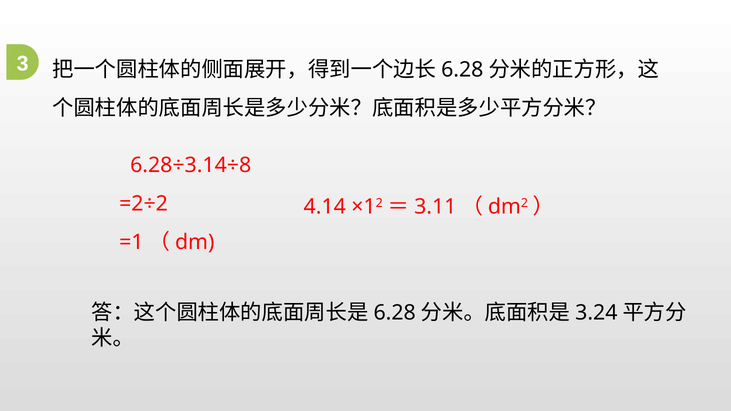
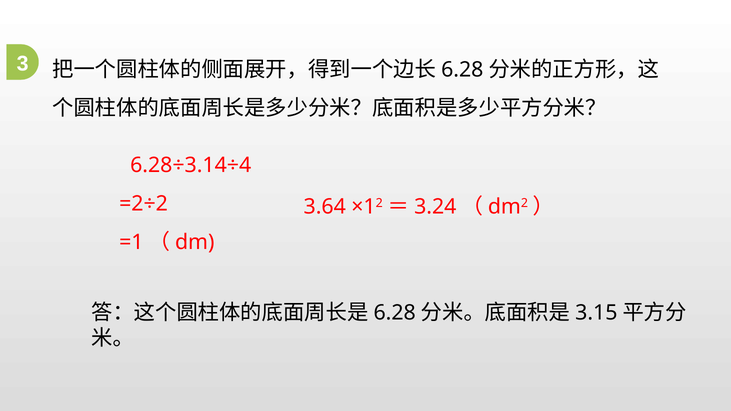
6.28÷3.14÷8: 6.28÷3.14÷8 -> 6.28÷3.14÷4 (191, 166)
4.14: 4.14 -> 3.64 (325, 207)
3.11: 3.11 -> 3.24 (435, 207)
3.24: 3.24 -> 3.15 (596, 313)
